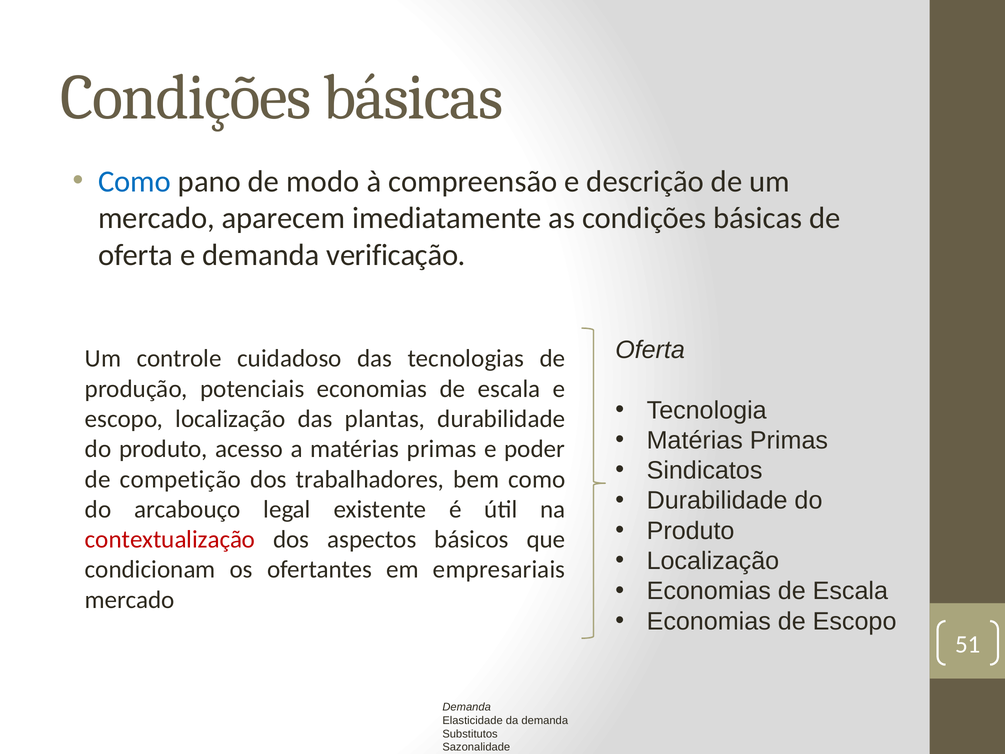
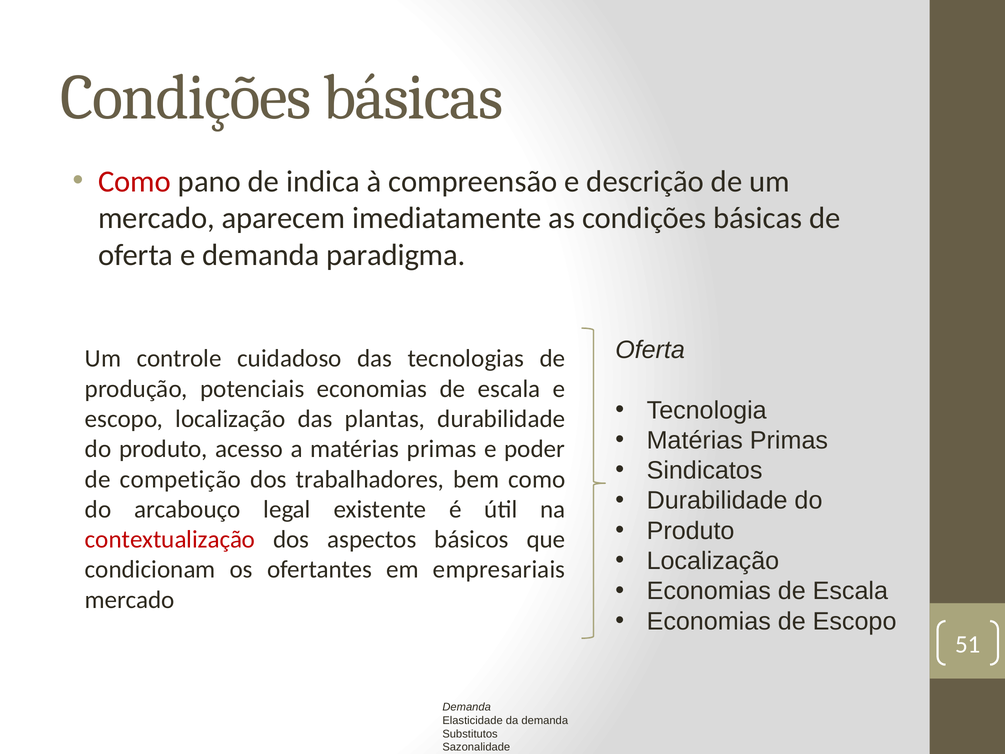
Como colour: blue -> red (135, 181)
modo: modo -> indica (323, 181)
verificação: verificação -> paradigma (396, 255)
